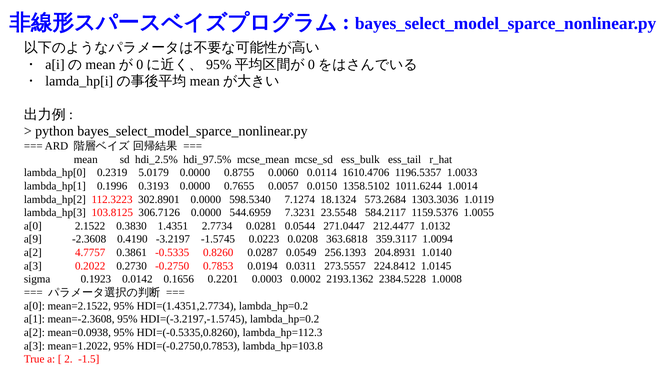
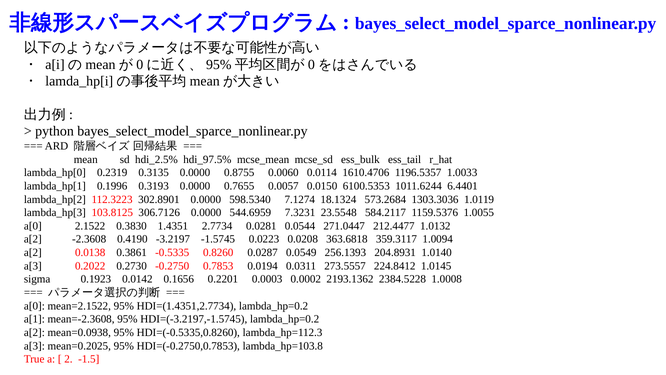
5.0179: 5.0179 -> 0.3135 (154, 173)
1358.5102: 1358.5102 -> 6100.5353 (366, 186)
1.0014: 1.0014 -> 6.4401 (463, 186)
a[9: a[9 -> a[2 (33, 239)
4.7757: 4.7757 -> 0.0138 (90, 252)
mean=1.2022: mean=1.2022 -> mean=0.2025 (79, 346)
